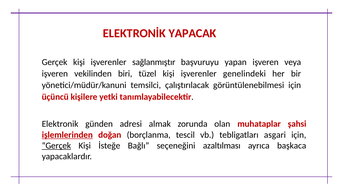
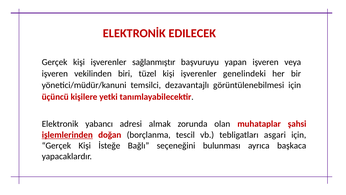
YAPACAK: YAPACAK -> EDILECEK (192, 33)
çalıştırılacak: çalıştırılacak -> dezavantajlı (187, 85)
günden: günden -> yabancı (99, 124)
Gerçek underline: present -> none (56, 145)
azaltılması: azaltılması -> bulunması (222, 145)
